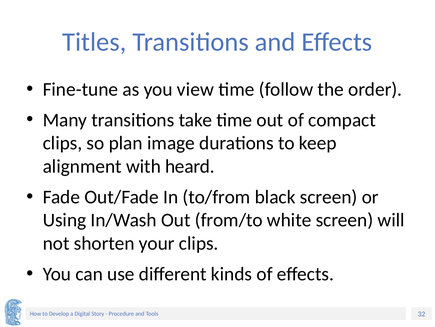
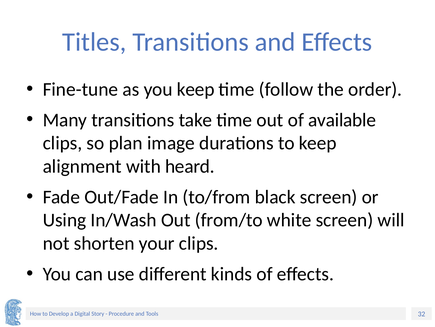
you view: view -> keep (196, 89)
compact: compact -> available (342, 120)
